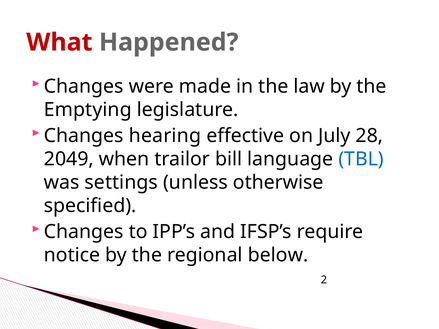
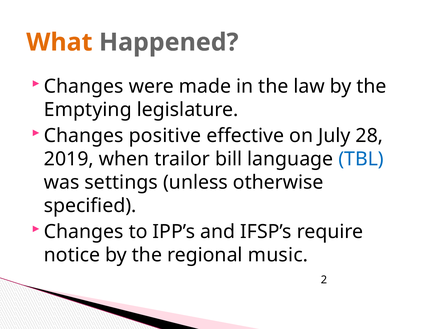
What colour: red -> orange (59, 42)
hearing: hearing -> positive (165, 136)
2049: 2049 -> 2019 (69, 159)
below: below -> music (278, 255)
